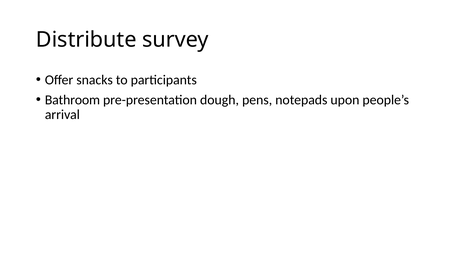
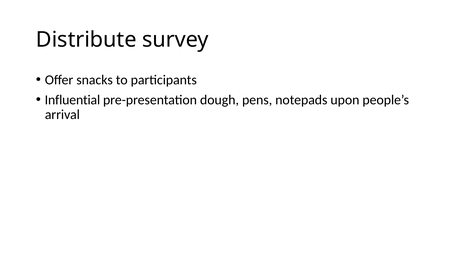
Bathroom: Bathroom -> Influential (72, 100)
